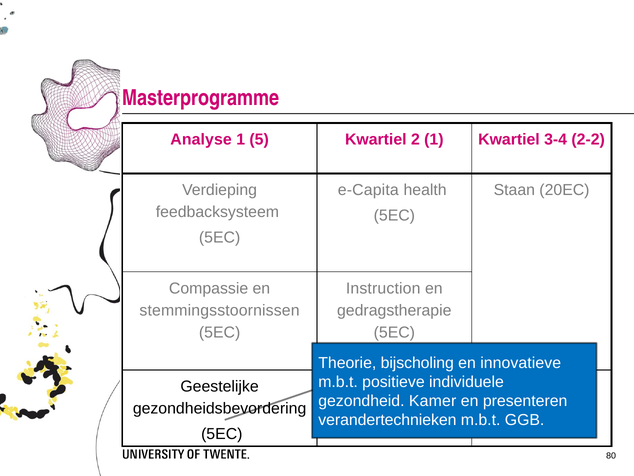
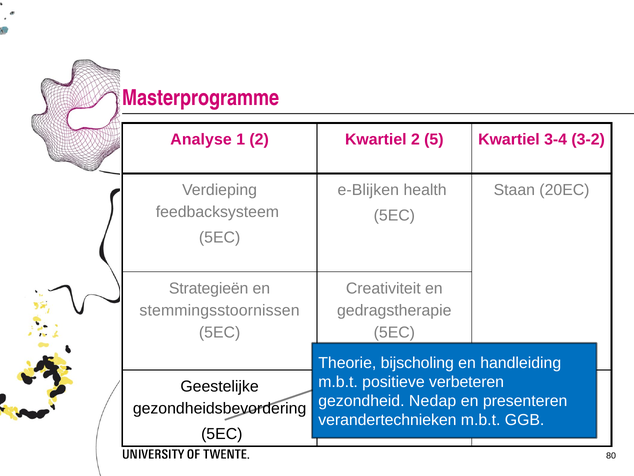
1 5: 5 -> 2 (259, 140)
2 1: 1 -> 5 (434, 140)
2-2: 2-2 -> 3-2 (588, 140)
e-Capita: e-Capita -> e-Blijken (368, 190)
Compassie: Compassie -> Strategieën (209, 288)
Instruction: Instruction -> Creativiteit (383, 288)
innovatieve: innovatieve -> handleiding (521, 363)
individuele: individuele -> verbeteren (467, 382)
Kamer: Kamer -> Nedap (433, 401)
